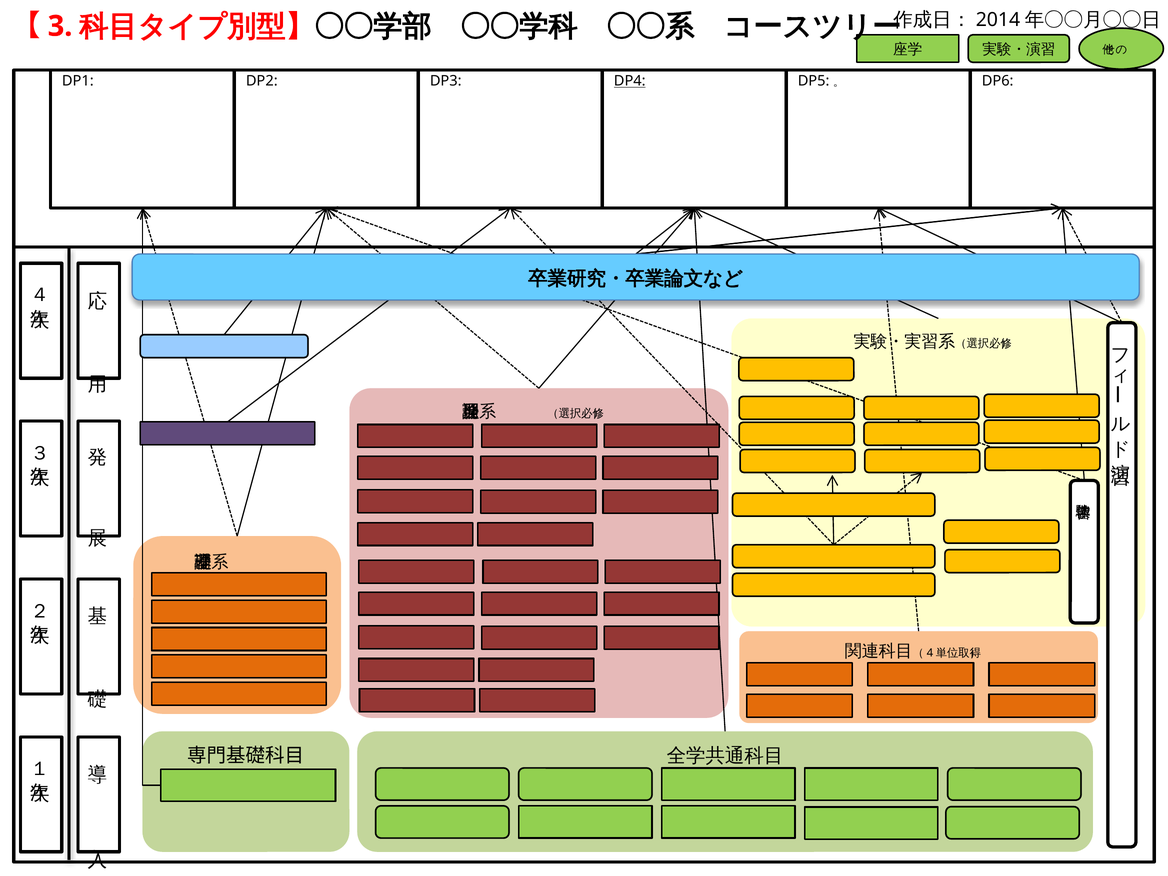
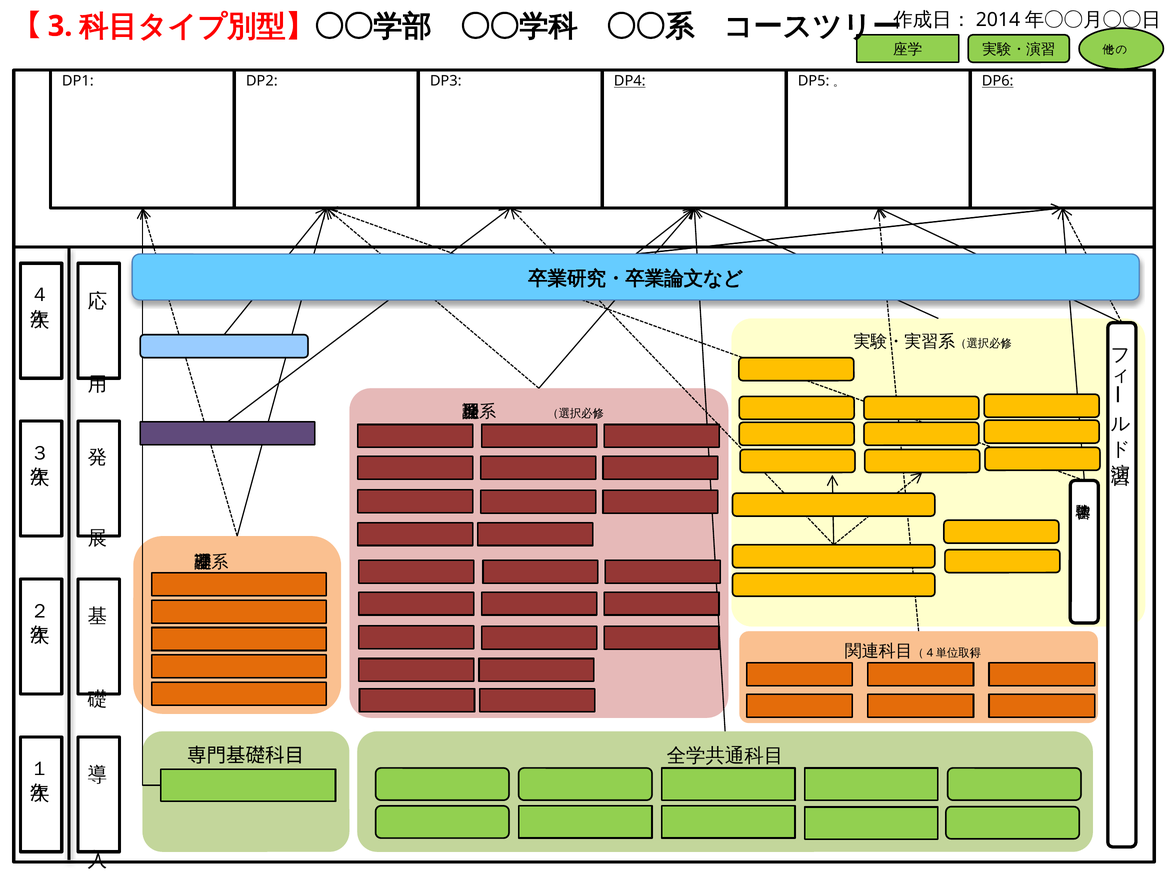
DP6 underline: none -> present (998, 81)
